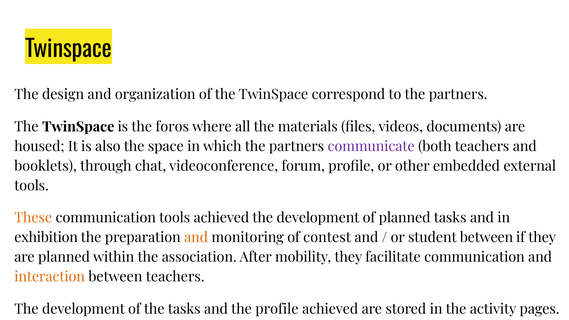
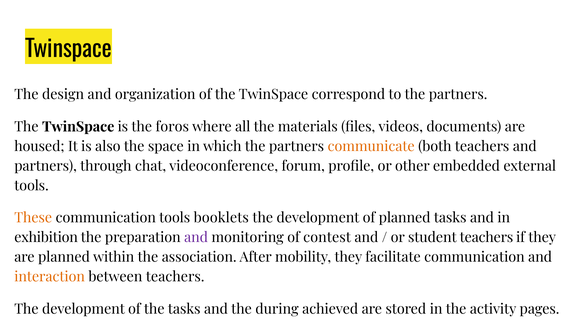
communicate colour: purple -> orange (371, 146)
booklets: booklets -> partners (46, 166)
tools achieved: achieved -> booklets (221, 218)
and colour: orange -> purple (196, 238)
student between: between -> teachers (486, 238)
the profile: profile -> during (277, 309)
